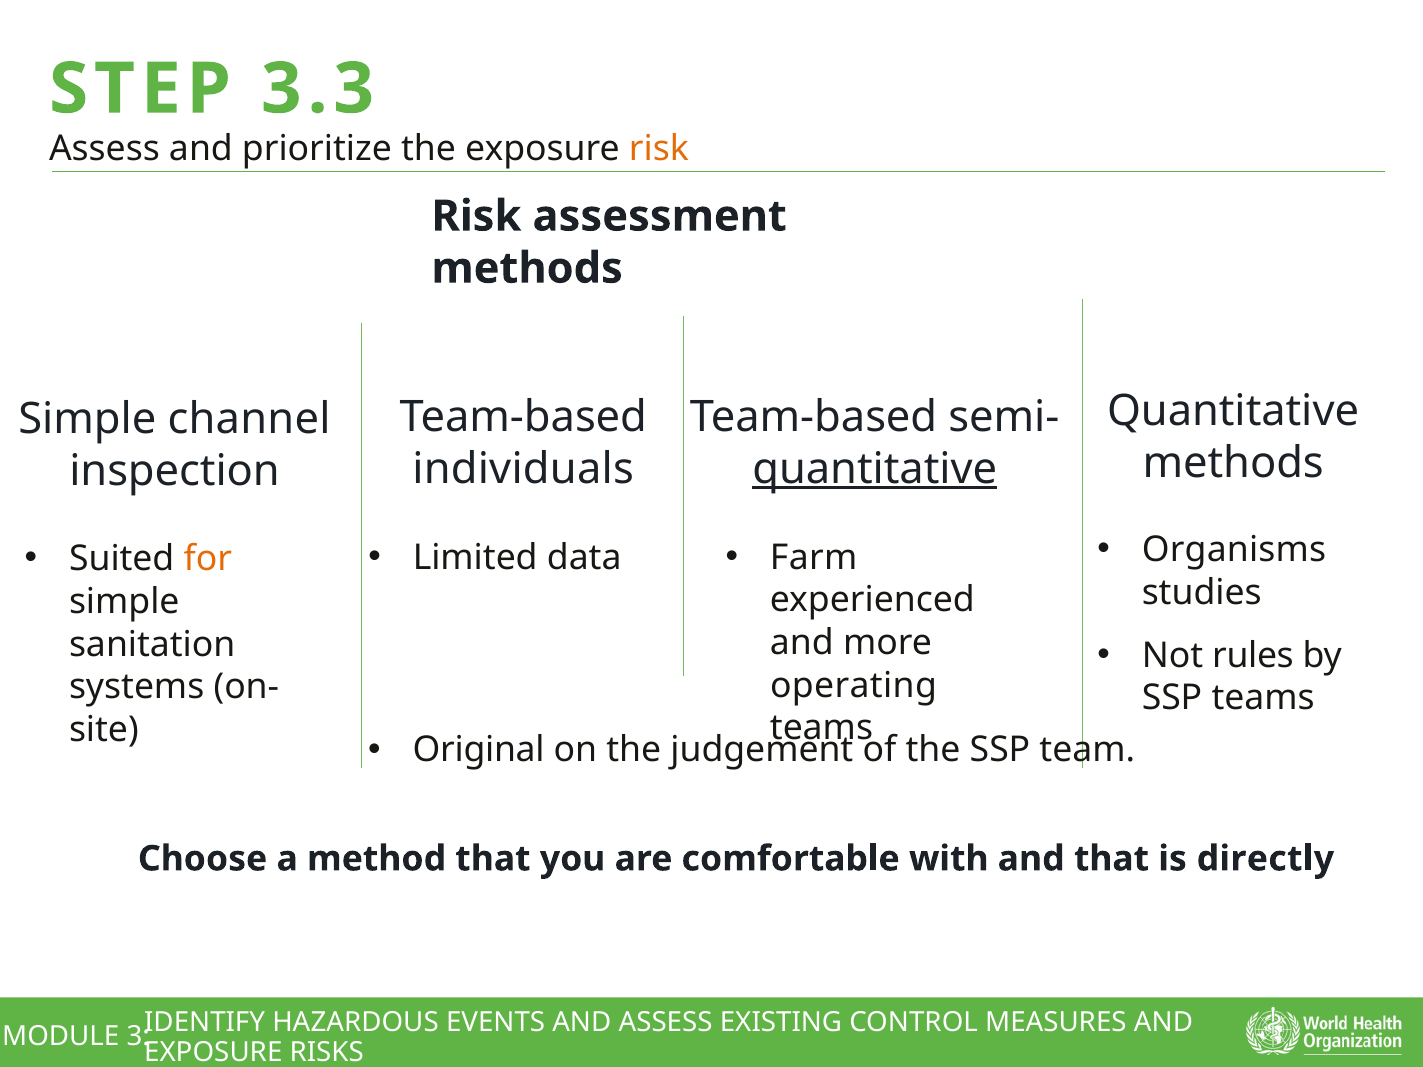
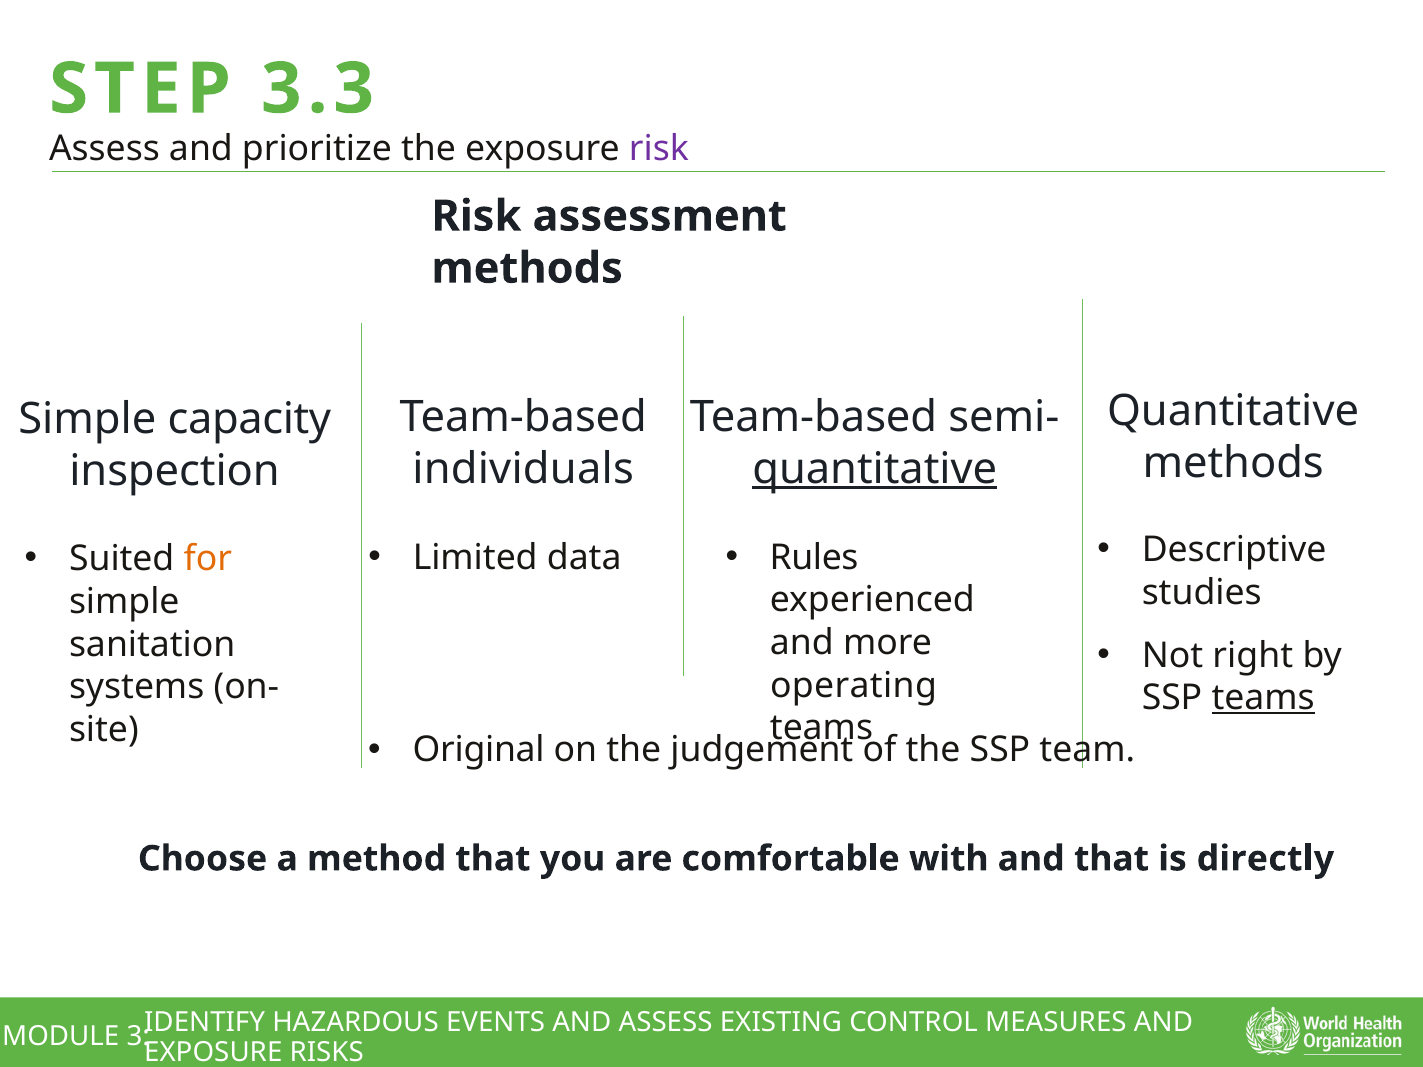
risk colour: orange -> purple (659, 149)
channel: channel -> capacity (249, 419)
Organisms: Organisms -> Descriptive (1234, 550)
Farm: Farm -> Rules (814, 557)
rules: rules -> right (1253, 655)
teams underline: none -> present (1263, 698)
